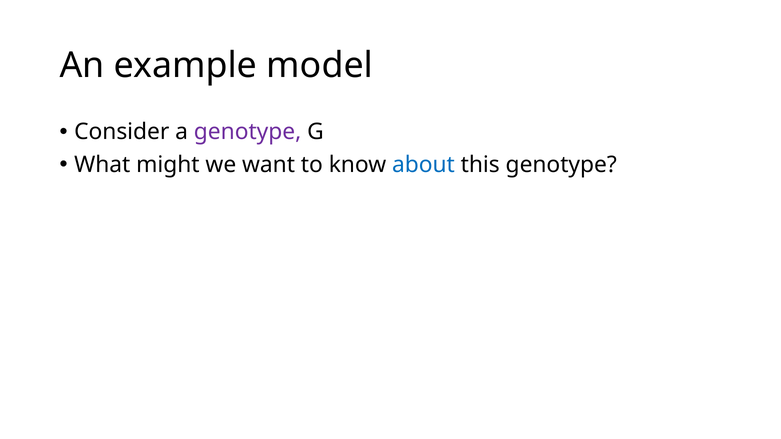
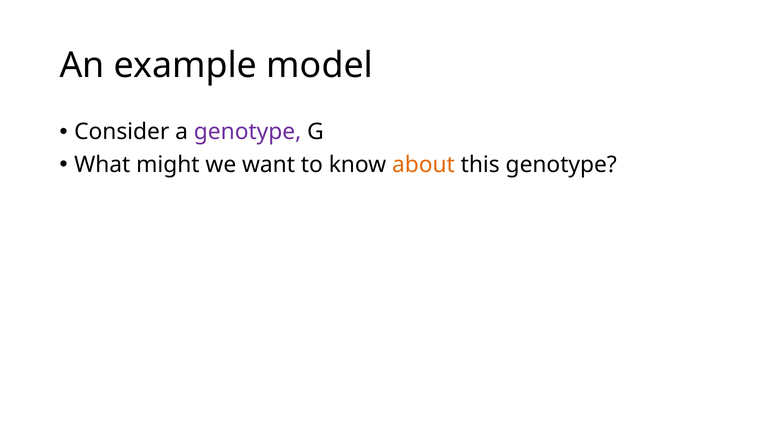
about colour: blue -> orange (423, 165)
